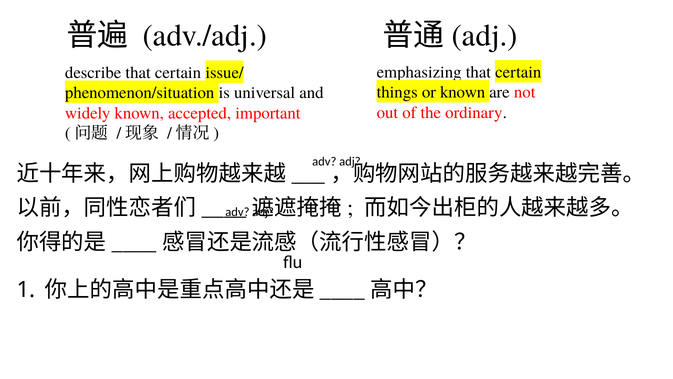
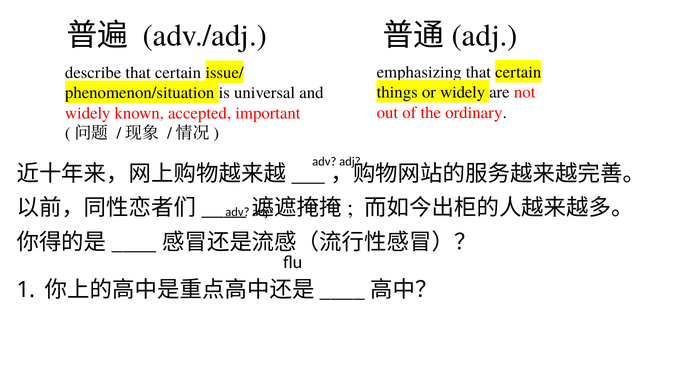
or known: known -> widely (463, 92)
